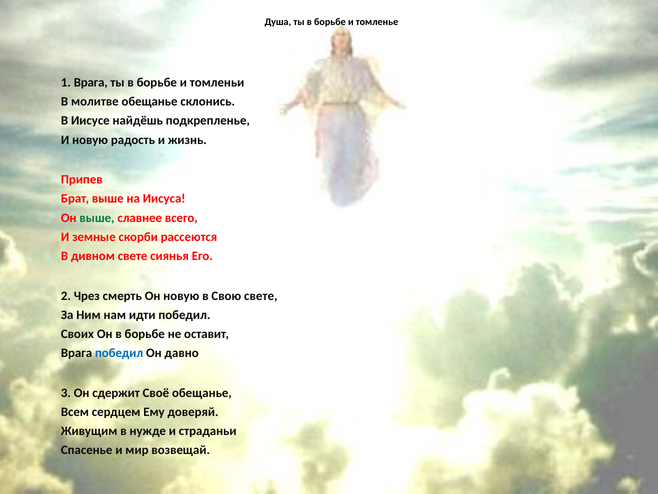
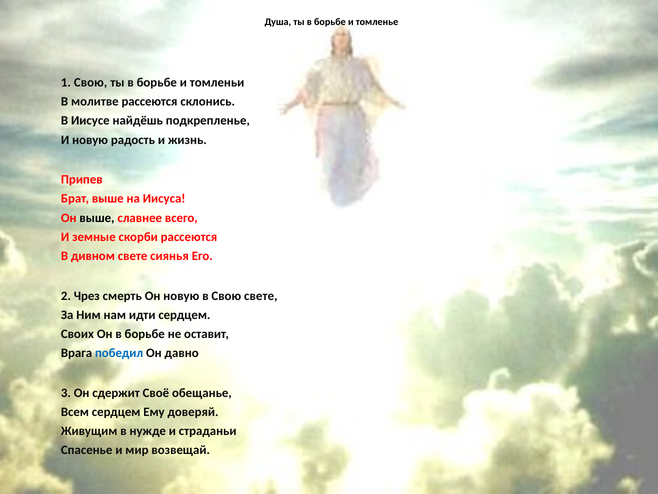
1 Врага: Врага -> Свою (91, 82)
молитве обещанье: обещанье -> рассеются (150, 102)
выше colour: green -> black (97, 218)
идти победил: победил -> сердцем (184, 315)
